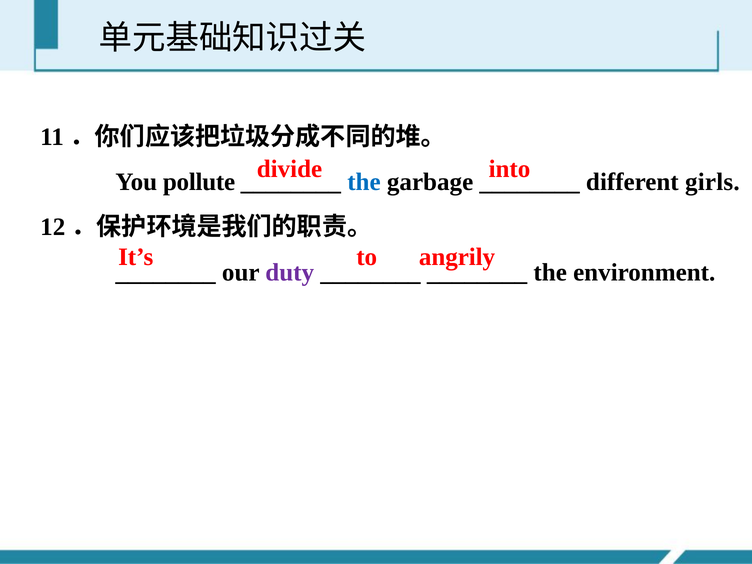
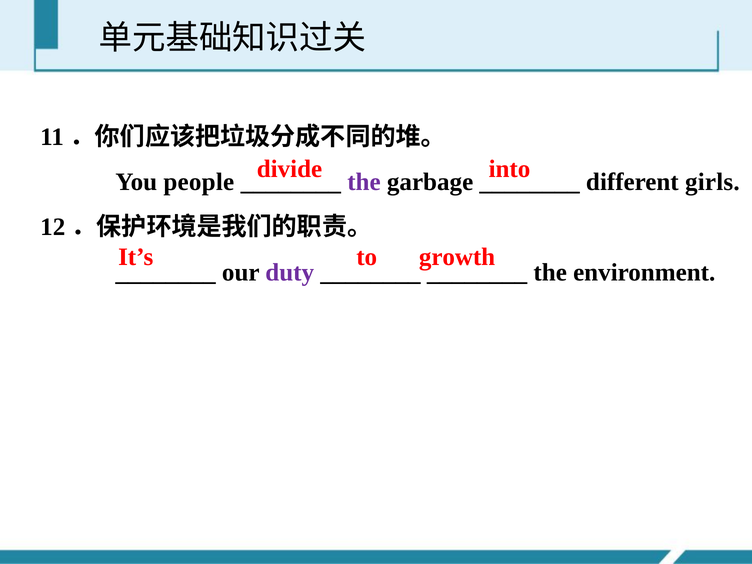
pollute: pollute -> people (199, 182)
the colour: blue -> purple (364, 182)
angrily: angrily -> growth (457, 257)
